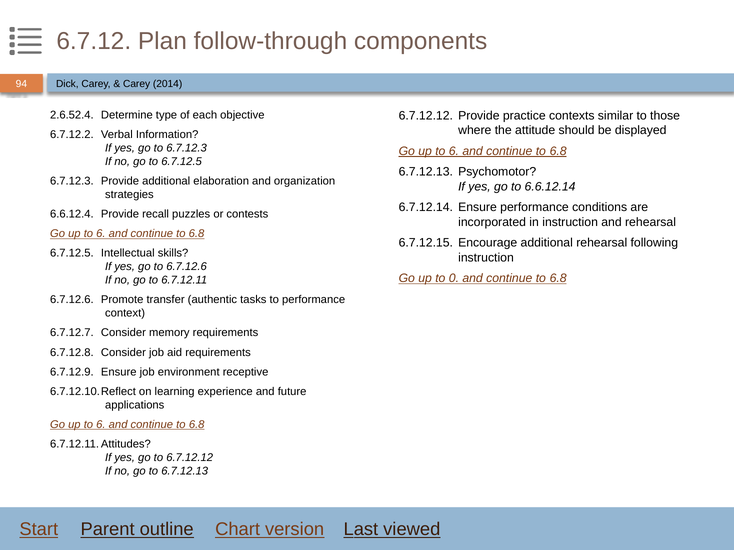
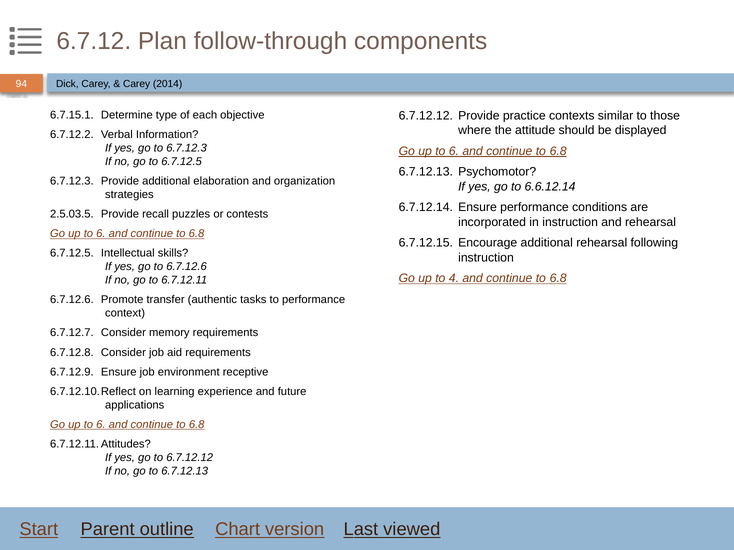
2.6.52.4: 2.6.52.4 -> 6.7.15.1 (72, 115)
6.6.12.4: 6.6.12.4 -> 2.5.03.5 (72, 214)
0: 0 -> 4 (454, 279)
